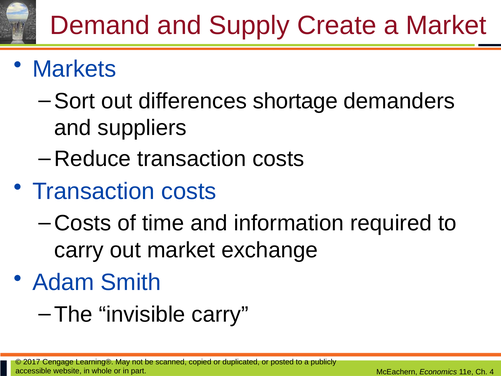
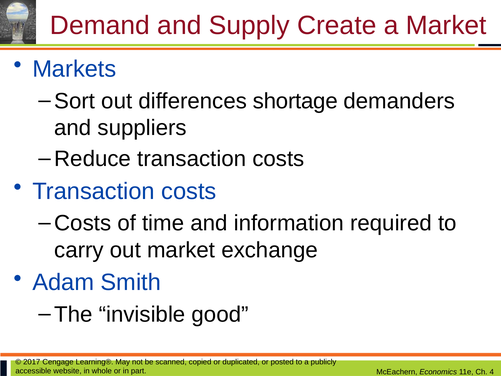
invisible carry: carry -> good (220, 314)
